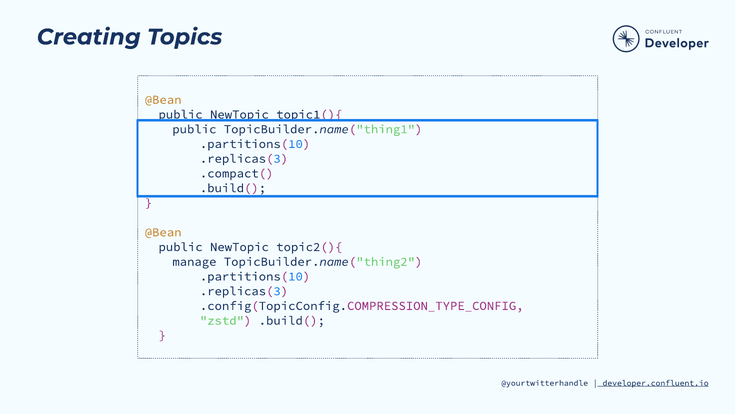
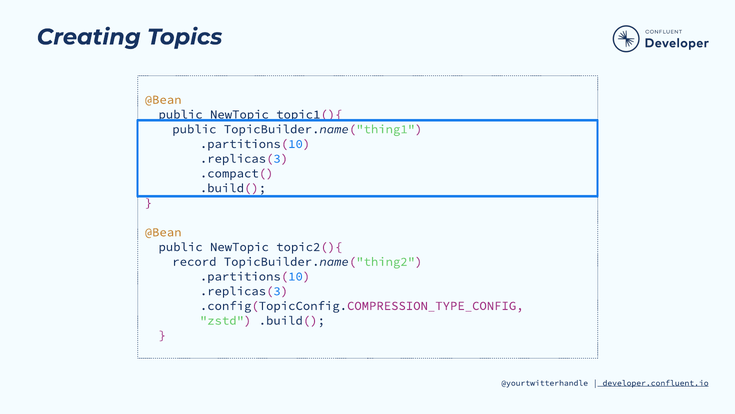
manage: manage -> record (194, 261)
